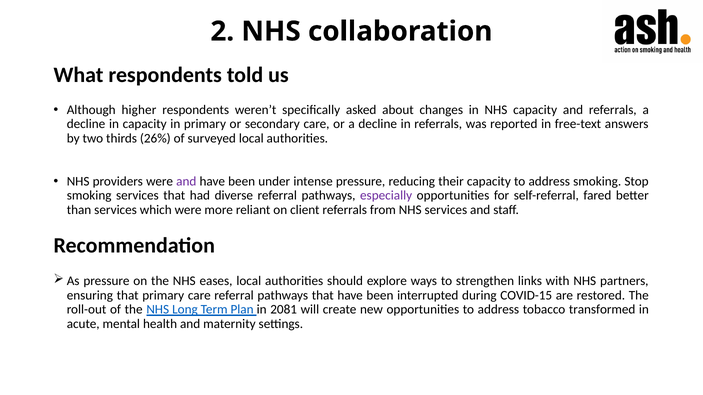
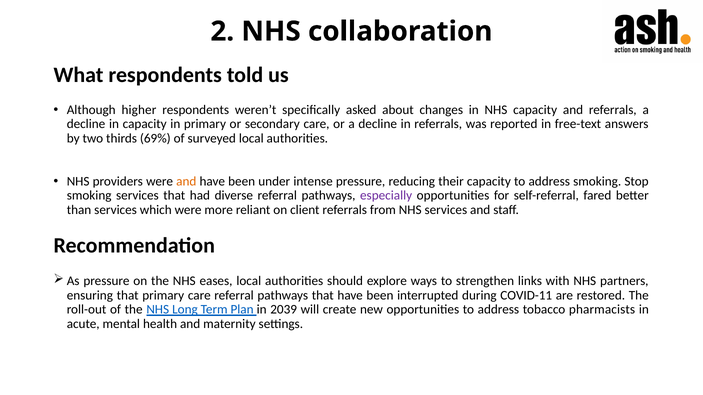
26%: 26% -> 69% (155, 138)
and colour: purple -> orange (186, 182)
COVID-15: COVID-15 -> COVID-11 (526, 296)
2081: 2081 -> 2039 (284, 310)
transformed: transformed -> pharmacists (602, 310)
